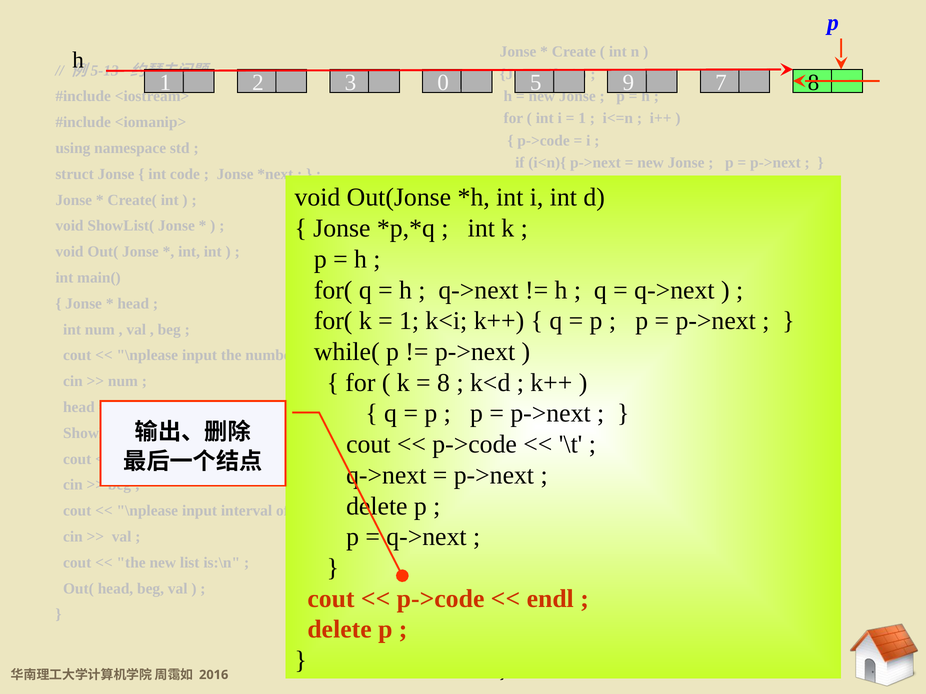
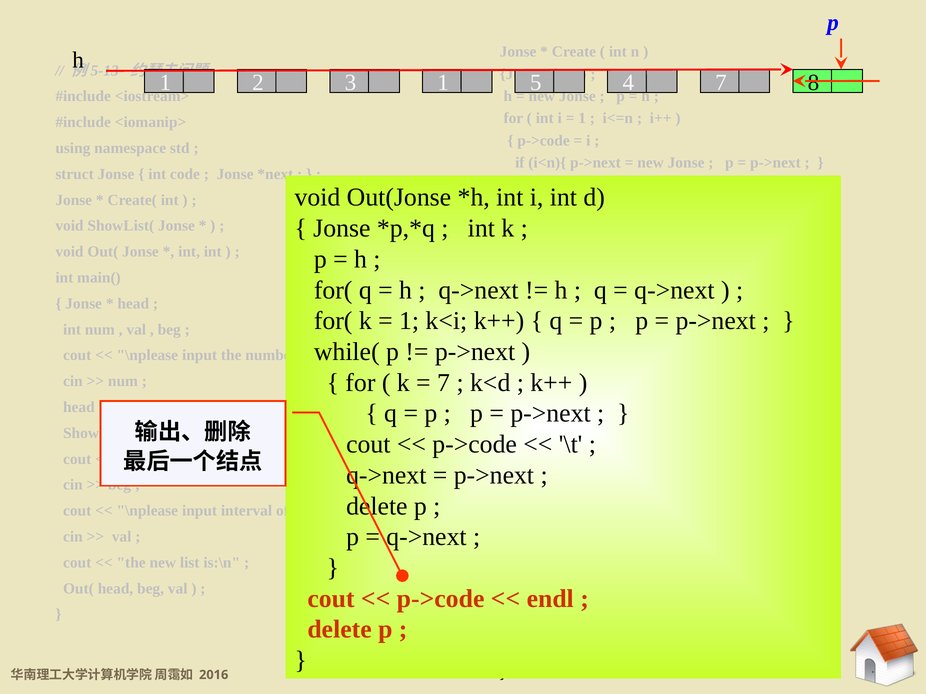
3 0: 0 -> 1 (443, 83)
9: 9 -> 4 (628, 83)
8: 8 -> 7 (444, 383)
